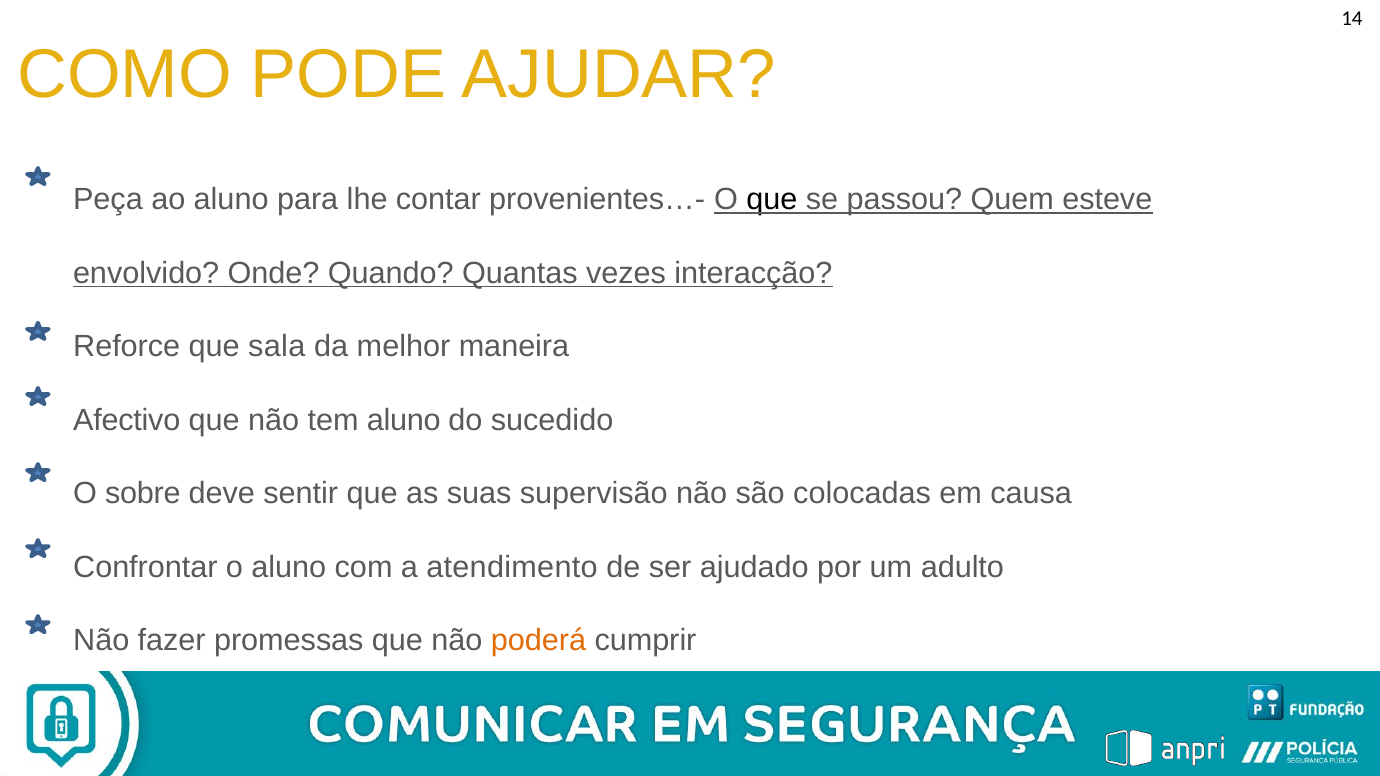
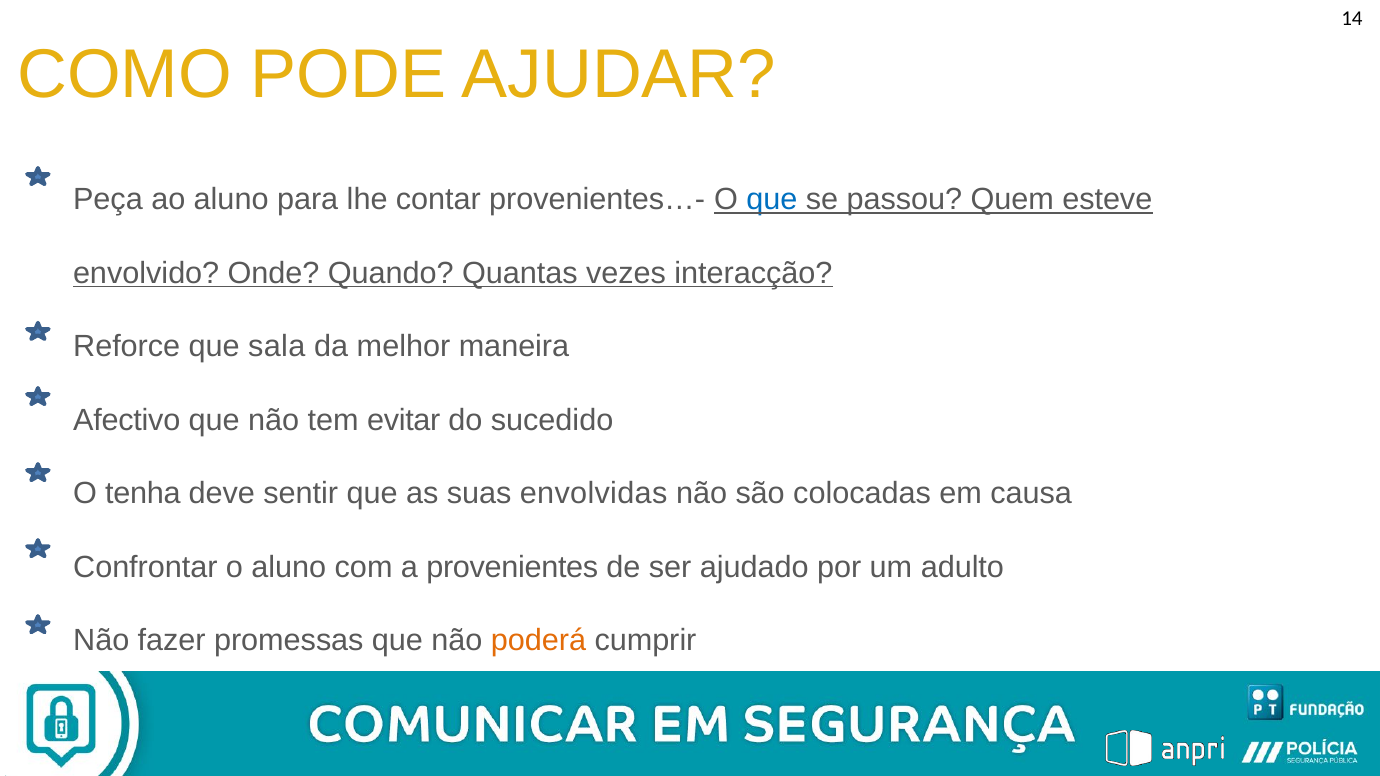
que colour: black -> blue (772, 199)
tem aluno: aluno -> evitar (404, 420)
sobre: sobre -> tenha (143, 494)
supervisão: supervisão -> envolvidas (594, 494)
atendimento: atendimento -> provenientes (512, 567)
